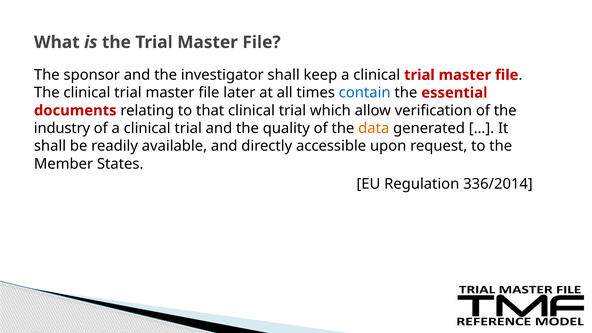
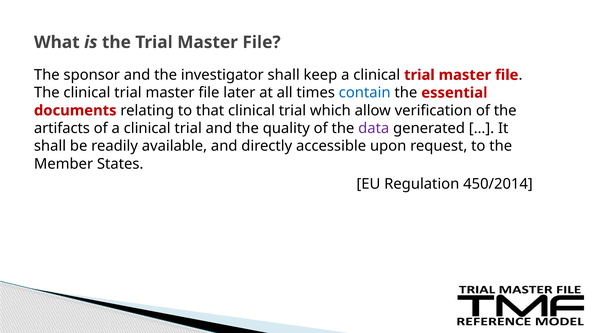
industry: industry -> artifacts (62, 128)
data colour: orange -> purple (374, 128)
336/2014: 336/2014 -> 450/2014 (498, 184)
